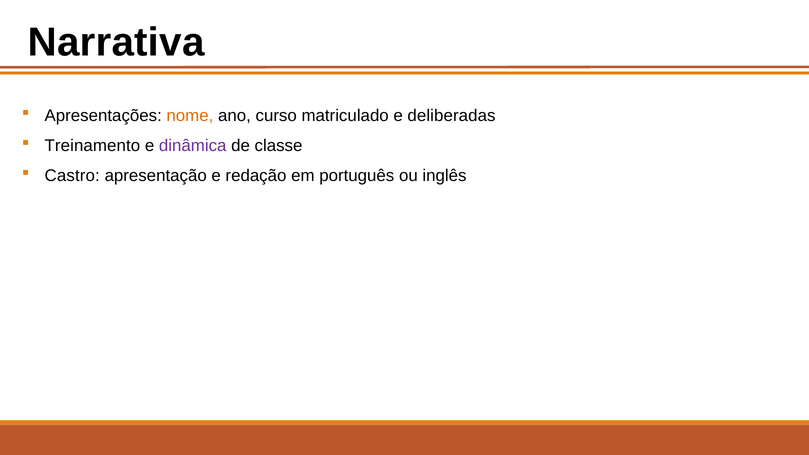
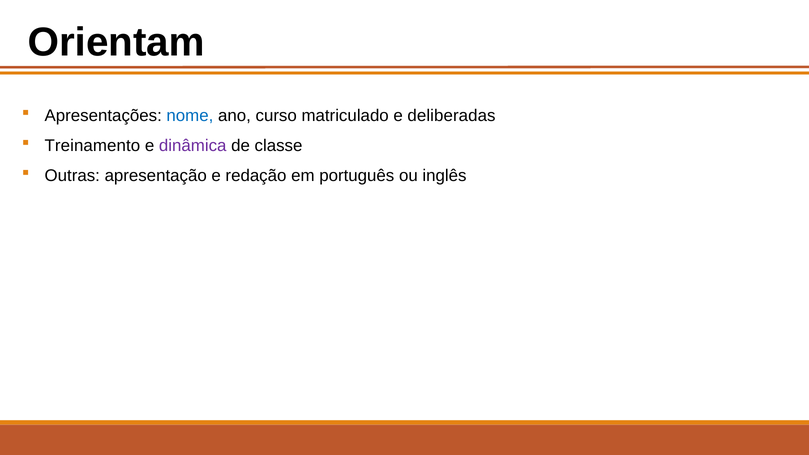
Narrativa: Narrativa -> Orientam (116, 42)
nome colour: orange -> blue (190, 116)
Castro: Castro -> Outras (72, 176)
